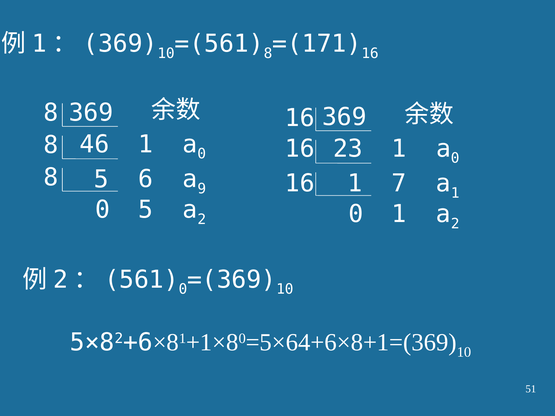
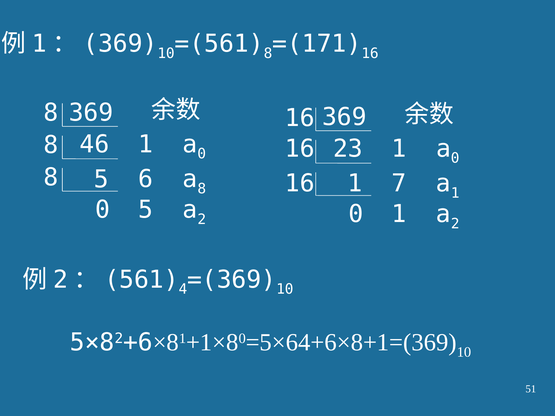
9: 9 -> 8 (202, 189)
0: 0 -> 4 (183, 289)
